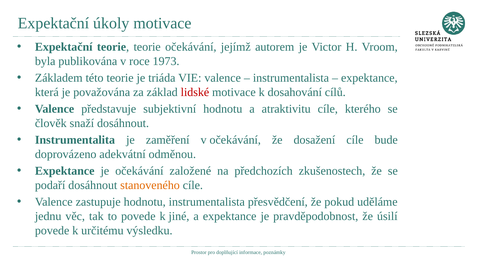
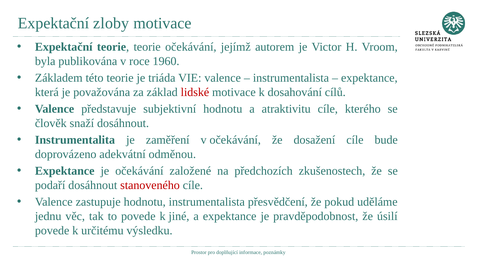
úkoly: úkoly -> zloby (111, 23)
1973: 1973 -> 1960 (166, 61)
stanoveného colour: orange -> red (150, 185)
